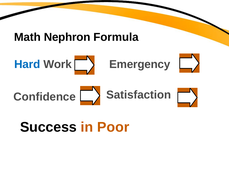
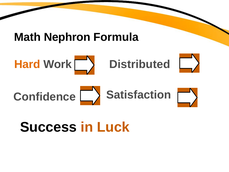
Hard colour: blue -> orange (27, 64)
Emergency: Emergency -> Distributed (140, 64)
Poor: Poor -> Luck (113, 127)
